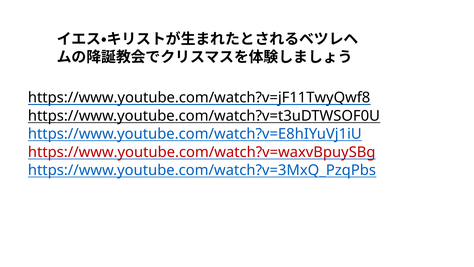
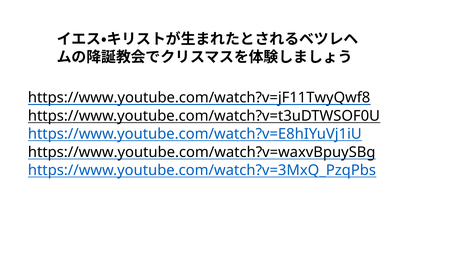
https://www.youtube.com/watch?v=waxvBpuySBg colour: red -> black (202, 152)
